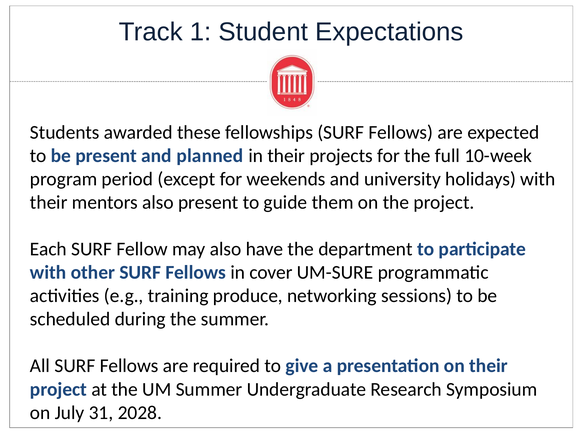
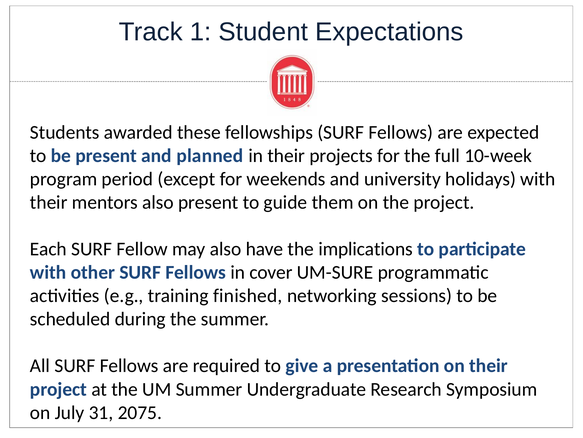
department: department -> implications (366, 249)
produce: produce -> finished (248, 295)
2028: 2028 -> 2075 (140, 412)
